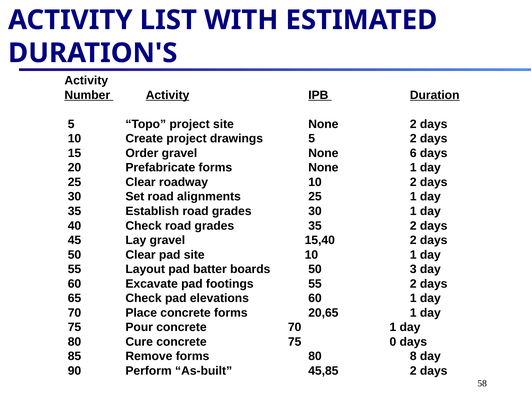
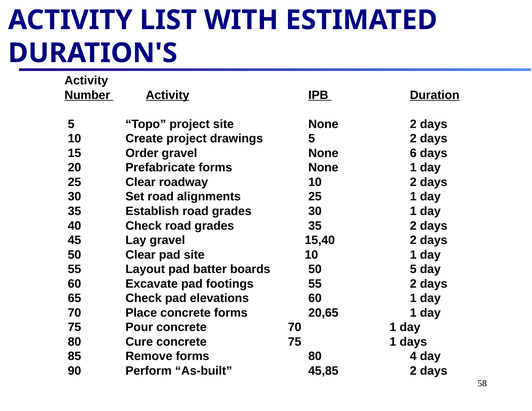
50 3: 3 -> 5 (413, 269)
75 0: 0 -> 1 (393, 342)
8: 8 -> 4 (413, 356)
